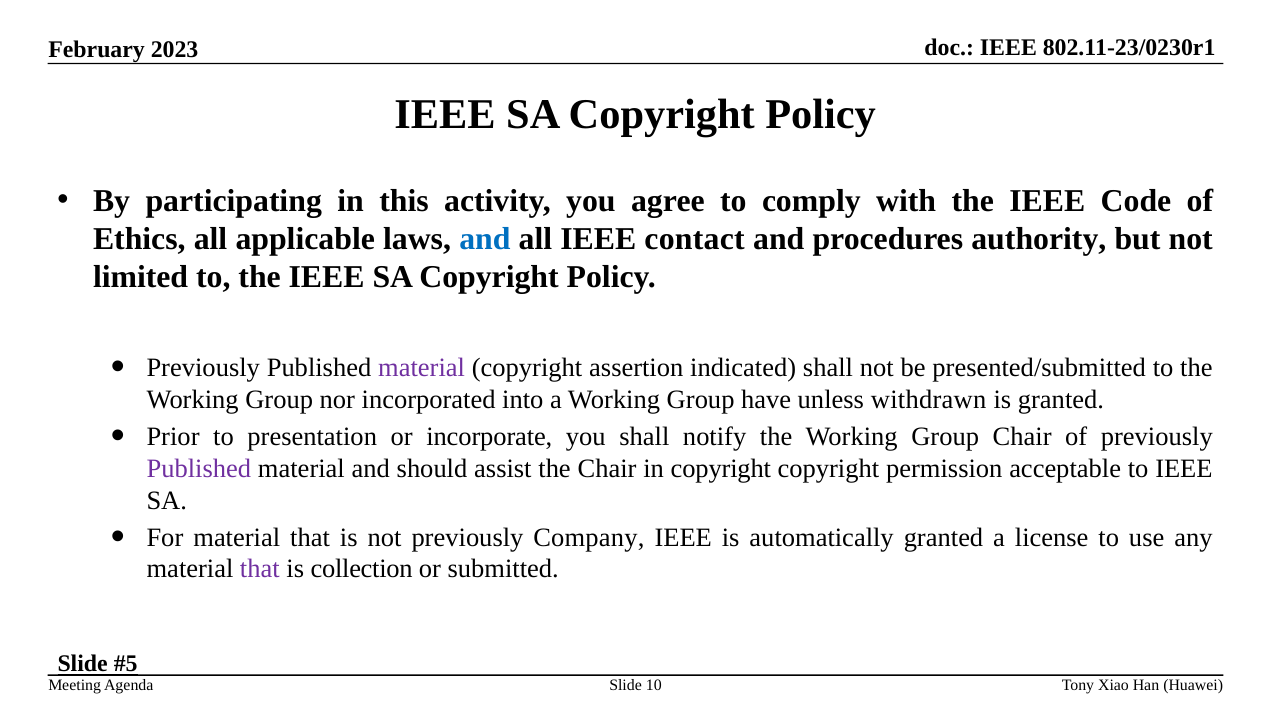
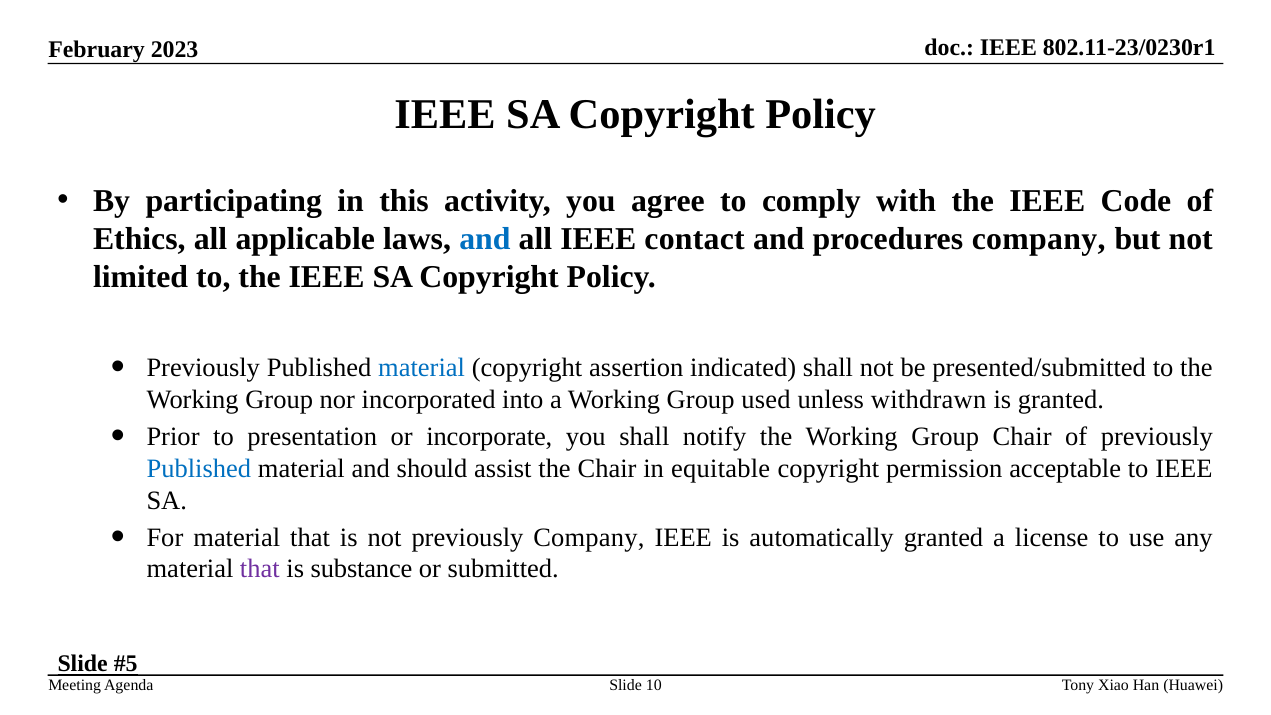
procedures authority: authority -> company (1039, 239)
material colour: purple -> blue (422, 368)
have: have -> used (766, 400)
Published colour: purple -> blue (199, 469)
in copyright: copyright -> equitable (721, 469)
collection: collection -> substance (362, 569)
